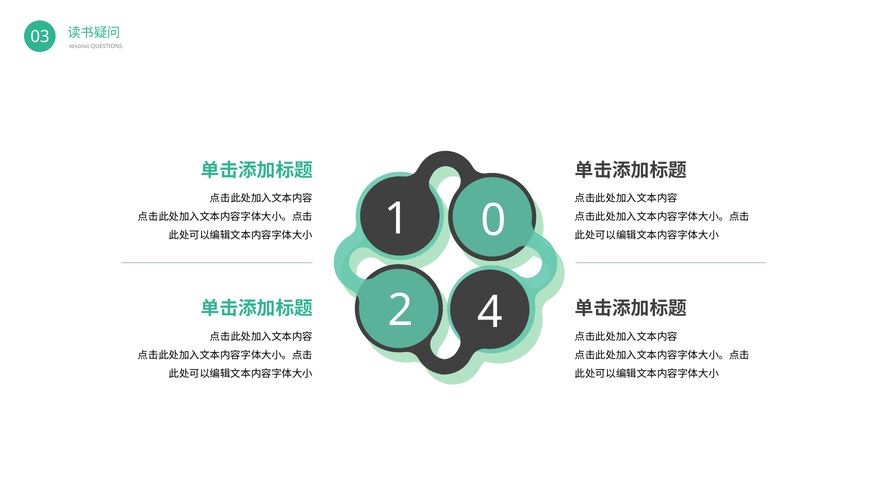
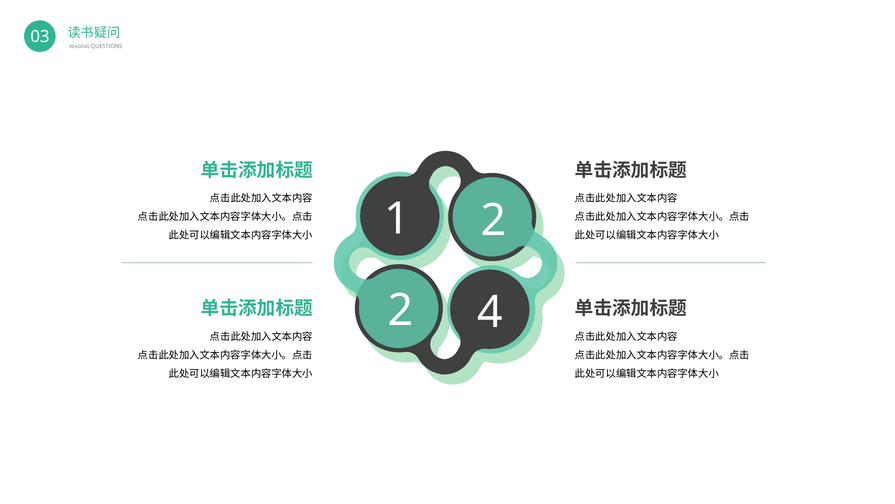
1 0: 0 -> 2 (494, 220)
